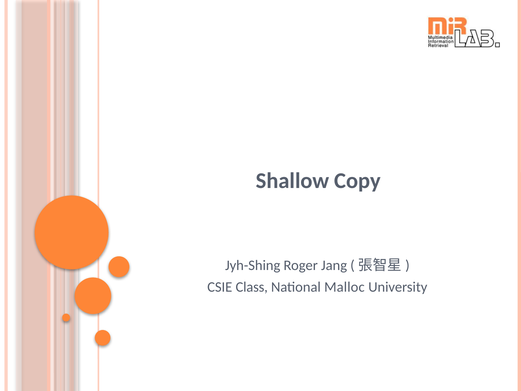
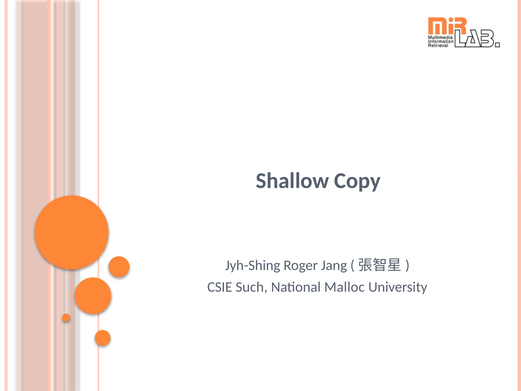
Class: Class -> Such (252, 287)
